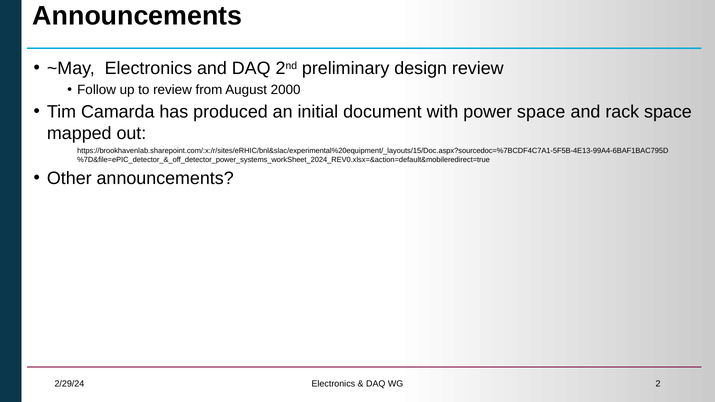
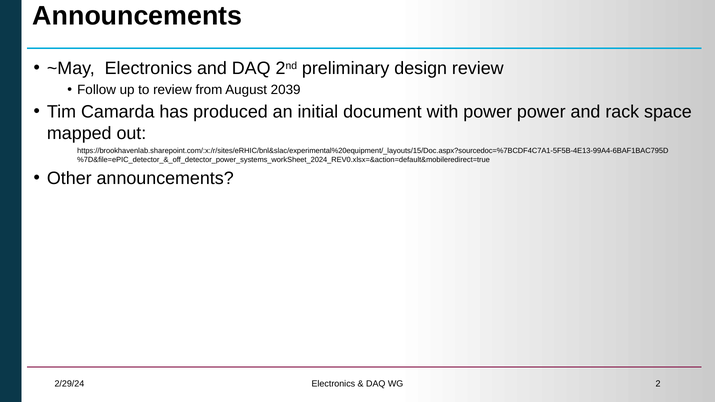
2000: 2000 -> 2039 (286, 90)
power space: space -> power (541, 112)
